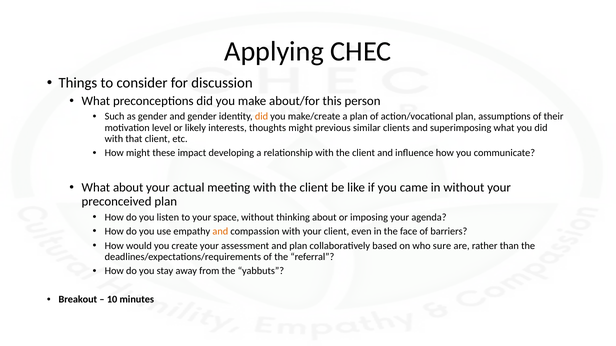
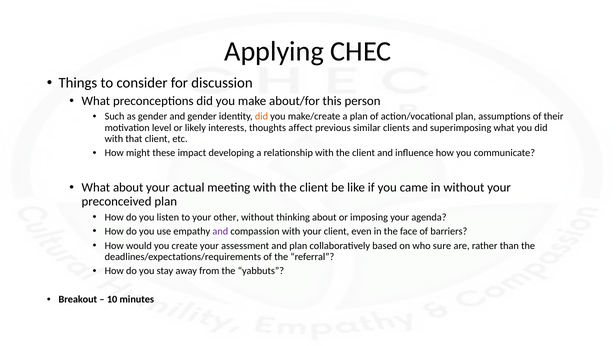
thoughts might: might -> affect (301, 128)
space: space -> other (226, 217)
and colour: orange -> purple (220, 232)
